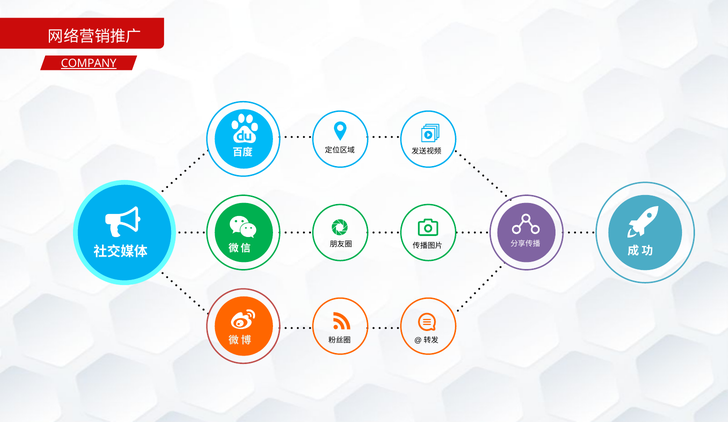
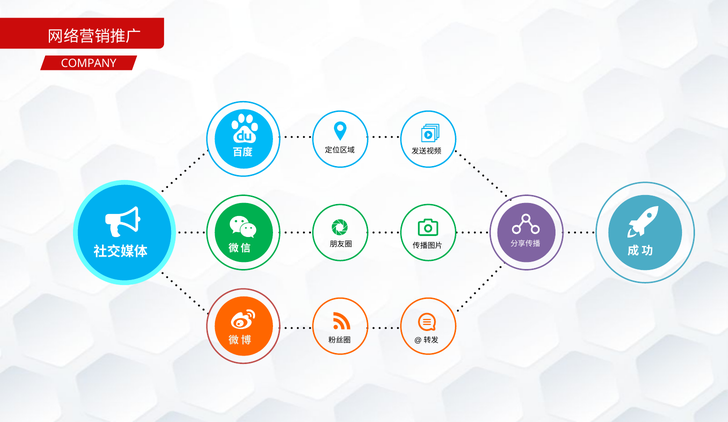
COMPANY underline: present -> none (89, 64)
